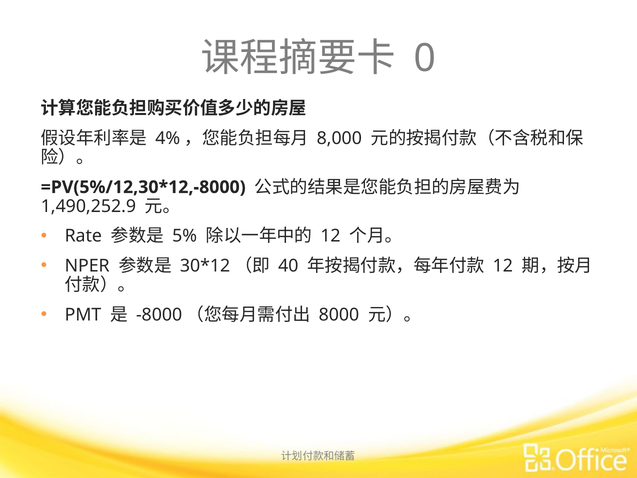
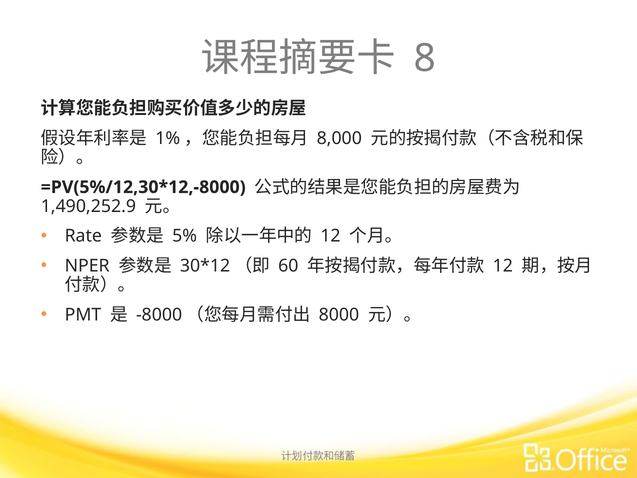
0: 0 -> 8 (425, 58)
4%: 4% -> 1% (168, 138)
40: 40 -> 60 (288, 266)
